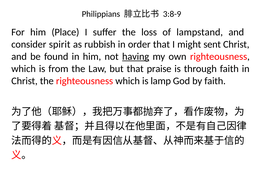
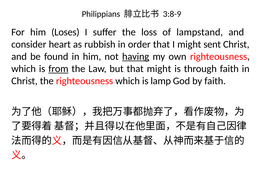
Place: Place -> Loses (65, 32)
spirit: spirit -> heart (60, 44)
from underline: none -> present (58, 69)
that praise: praise -> might (159, 69)
